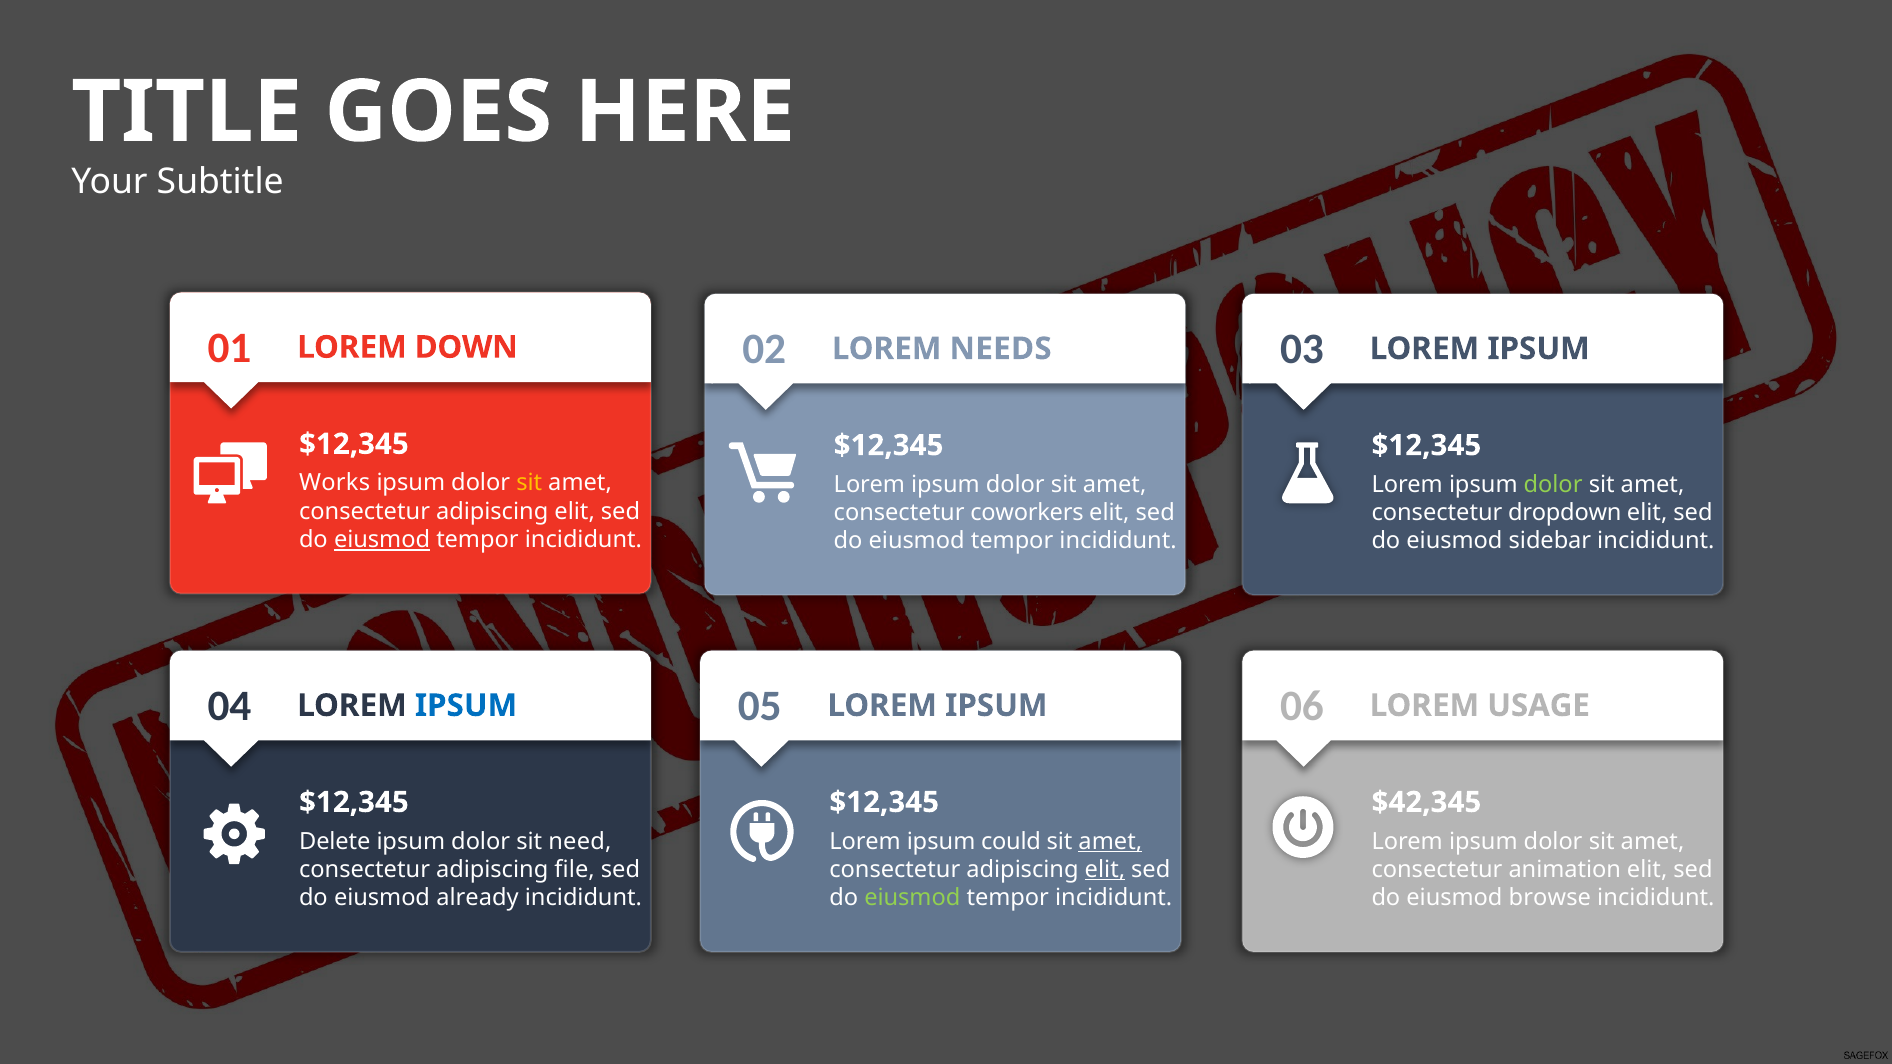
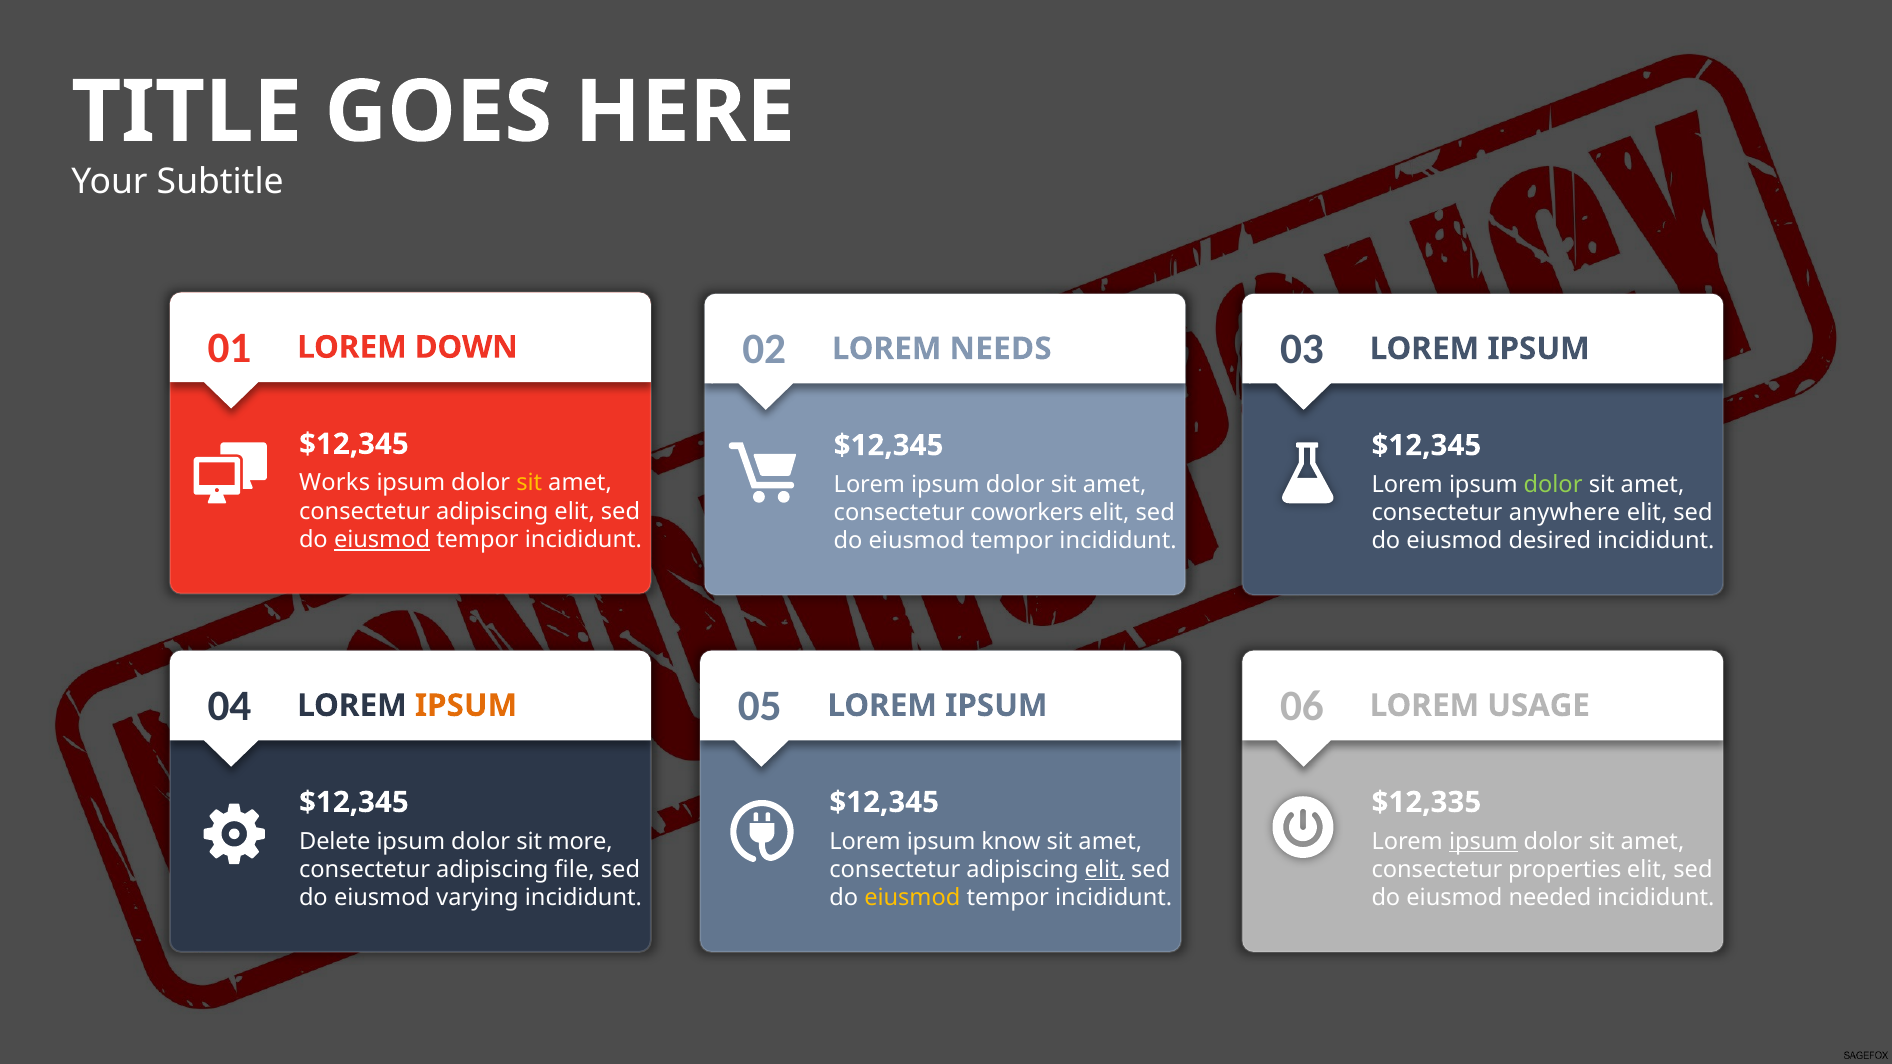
dropdown: dropdown -> anywhere (1565, 513)
sidebar: sidebar -> desired (1550, 541)
IPSUM colour: blue -> orange (466, 706)
$42,345: $42,345 -> $12,335 (1426, 802)
need: need -> more (580, 841)
could: could -> know (1011, 841)
amet underline: present -> none (1110, 841)
ipsum underline: none -> present (1483, 841)
animation: animation -> properties (1565, 870)
already: already -> varying (477, 898)
eiusmod colour: light green -> yellow (912, 898)
browse: browse -> needed (1550, 898)
